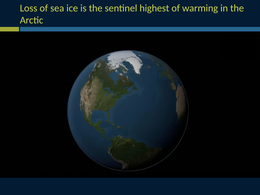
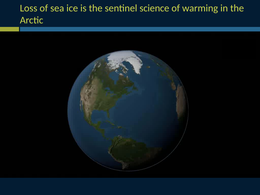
highest: highest -> science (154, 8)
